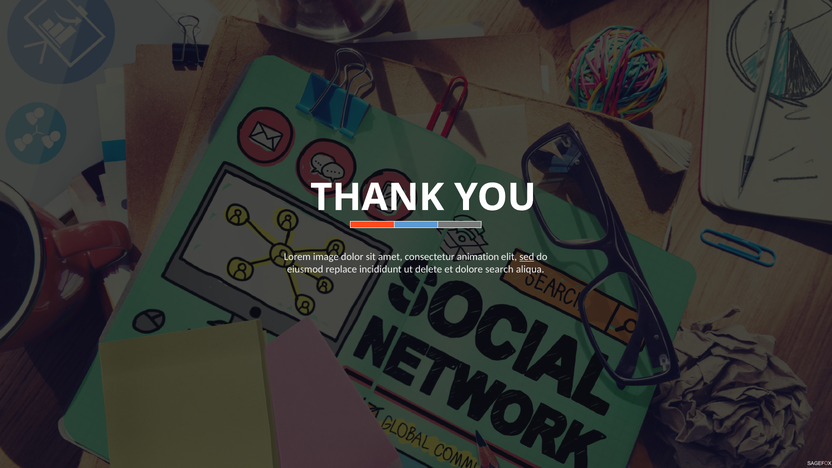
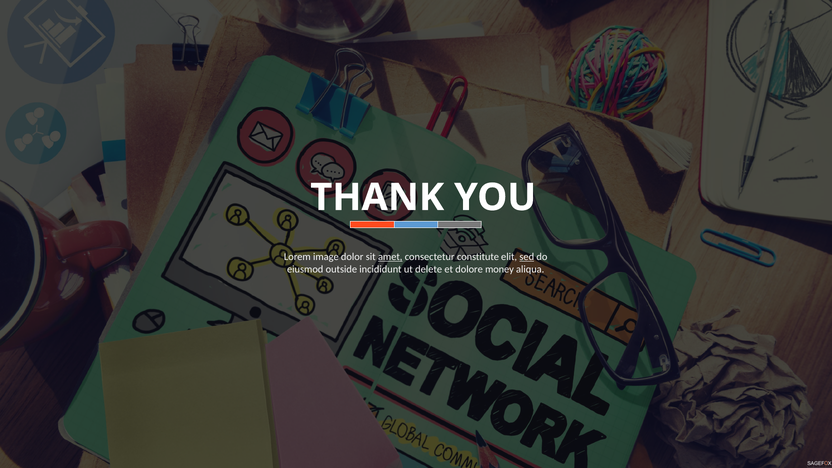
amet underline: none -> present (390, 257)
animation: animation -> constitute (478, 257)
replace: replace -> outside (341, 269)
search: search -> money (499, 269)
